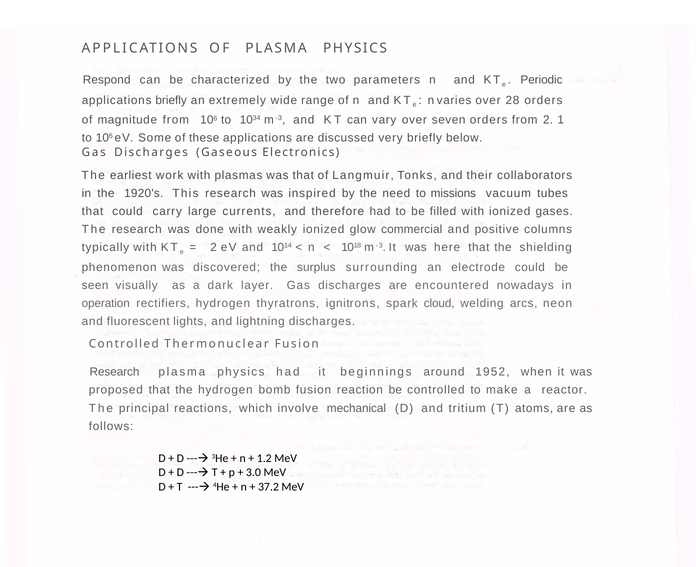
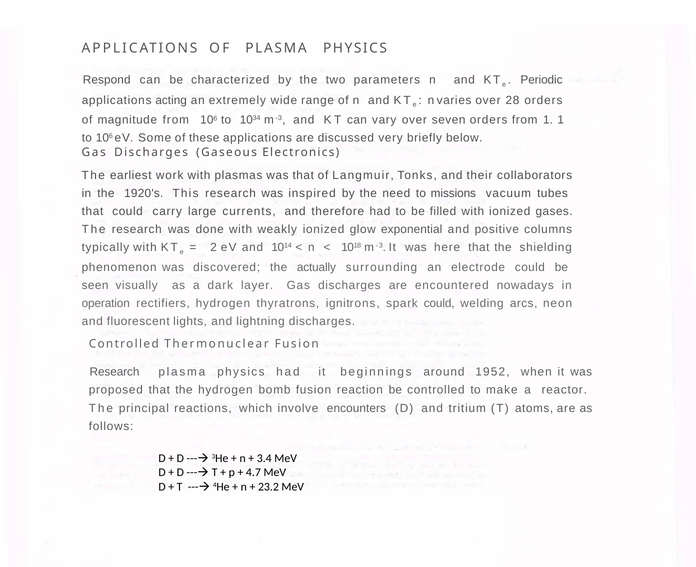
applications briefly: briefly -> acting (171, 100)
from 2: 2 -> 1 (548, 120)
commercial: commercial -> exponential (412, 229)
surplus: surplus -> actually (316, 267)
spark cloud: cloud -> could (439, 303)
mechanical: mechanical -> encounters (356, 408)
1.2: 1.2 -> 3.4 (264, 458)
3.0: 3.0 -> 4.7 (253, 472)
37.2: 37.2 -> 23.2 (268, 486)
